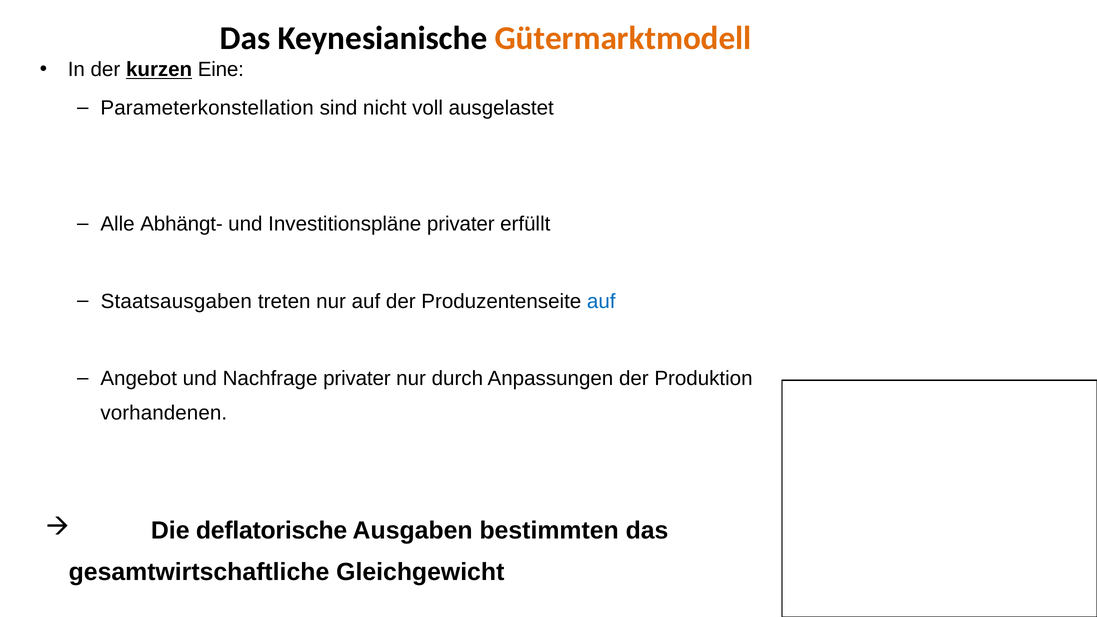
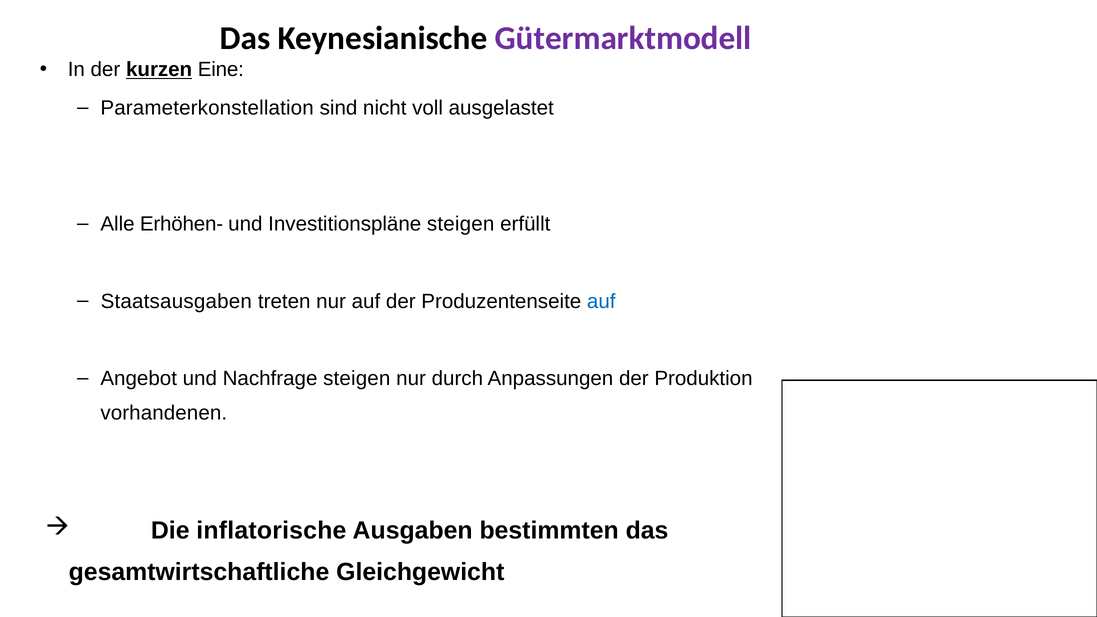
Gütermarktmodell colour: orange -> purple (623, 39)
Abhängt-: Abhängt- -> Erhöhen- (182, 224)
Investitionspläne privater: privater -> steigen (461, 224)
Nachfrage privater: privater -> steigen (357, 379)
deflatorische: deflatorische -> inflatorische (271, 531)
